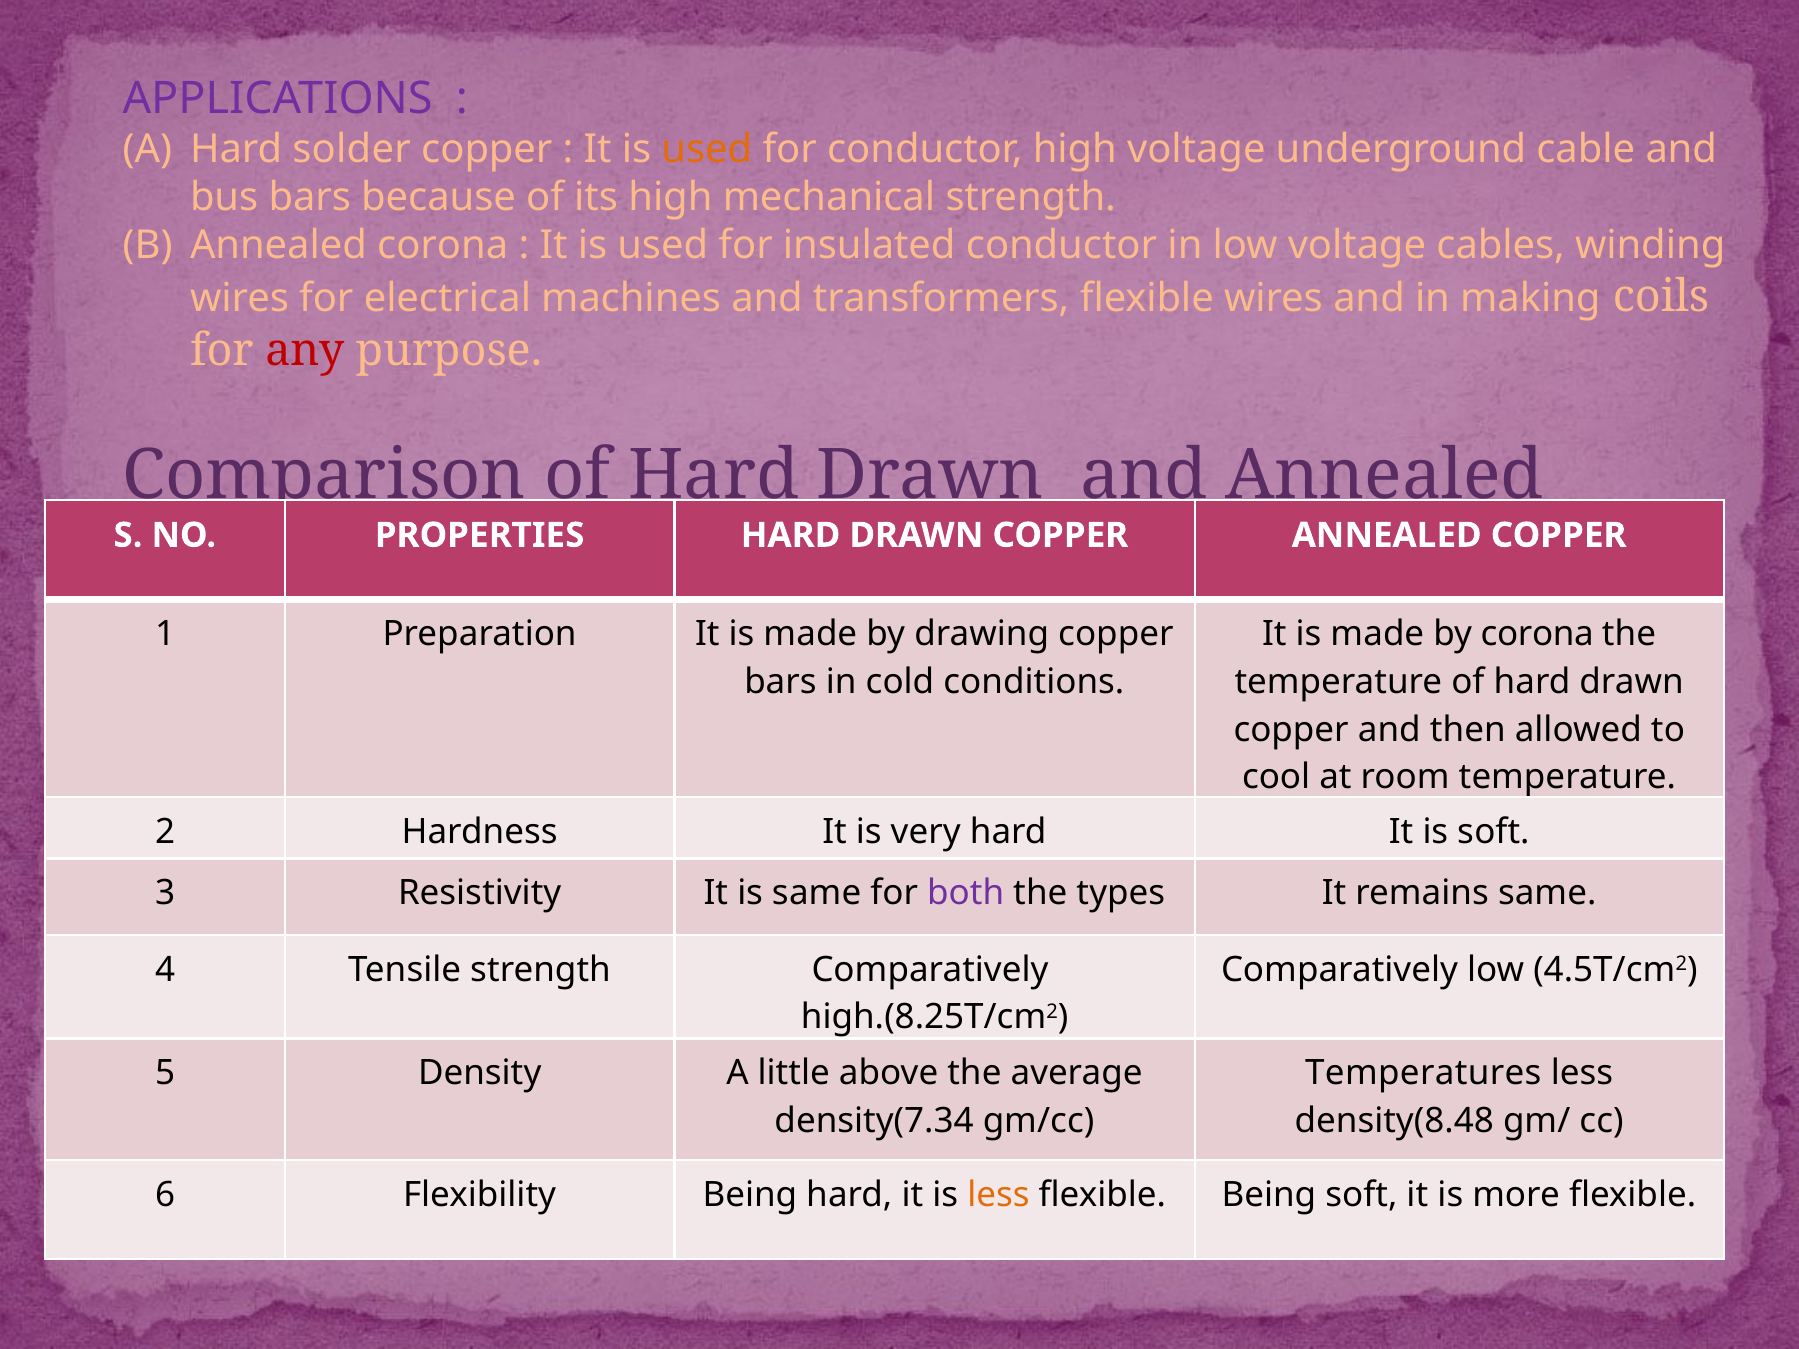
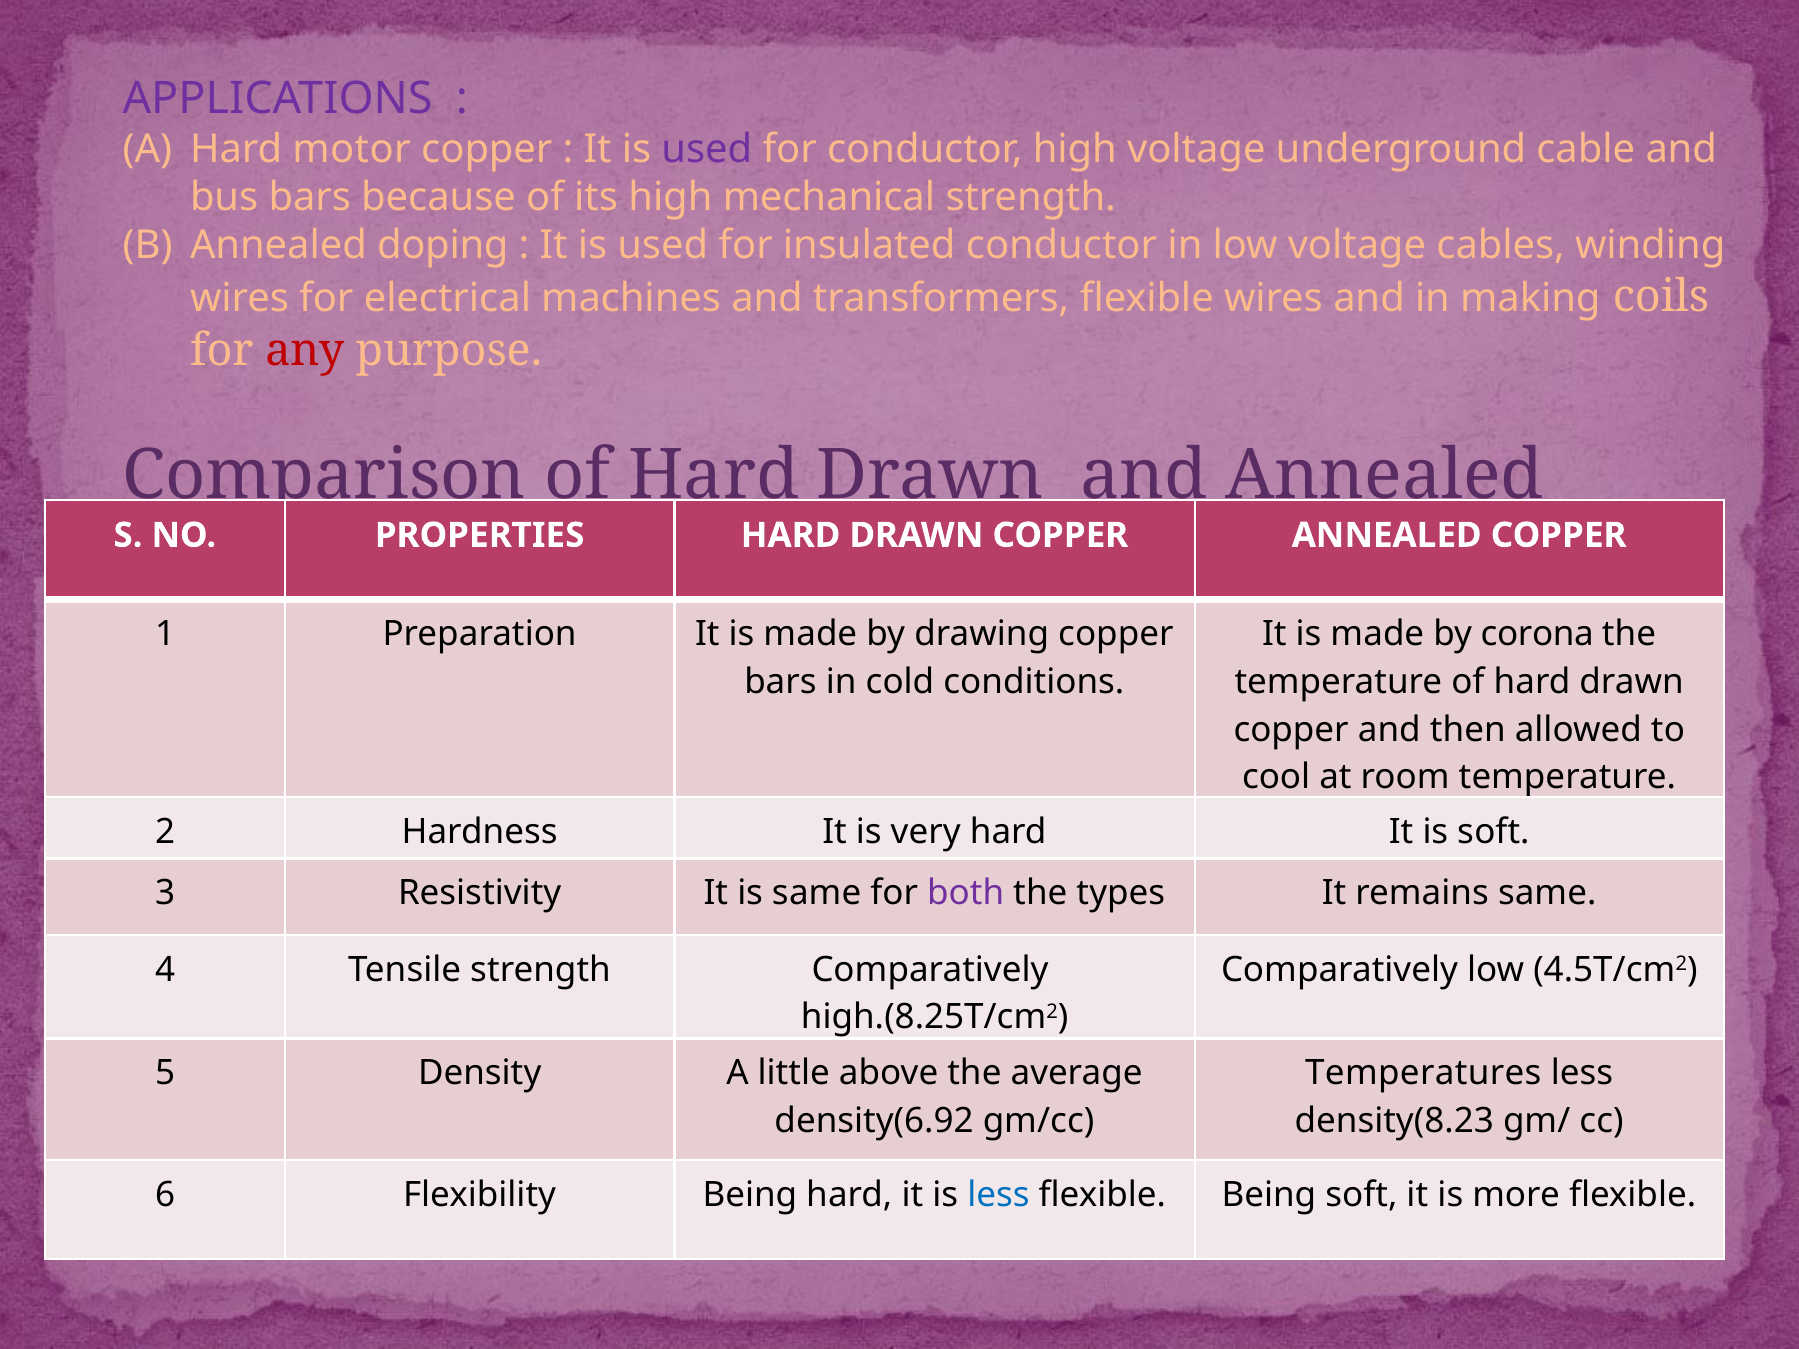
solder: solder -> motor (351, 150)
used colour: orange -> purple (707, 150)
Annealed corona: corona -> doping (443, 245)
density(7.34: density(7.34 -> density(6.92 (874, 1121)
density(8.48: density(8.48 -> density(8.23 (1394, 1121)
less colour: orange -> blue (998, 1195)
